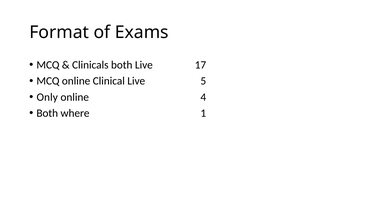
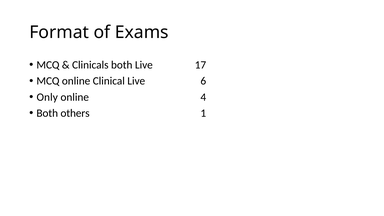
5: 5 -> 6 (203, 81)
where: where -> others (75, 113)
